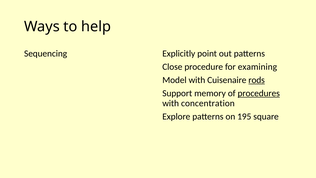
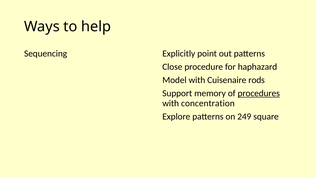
examining: examining -> haphazard (257, 67)
rods underline: present -> none (257, 80)
195: 195 -> 249 (244, 116)
